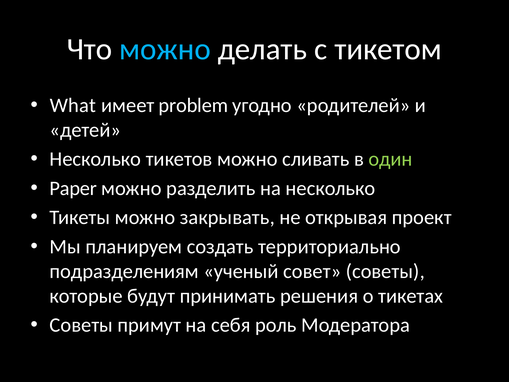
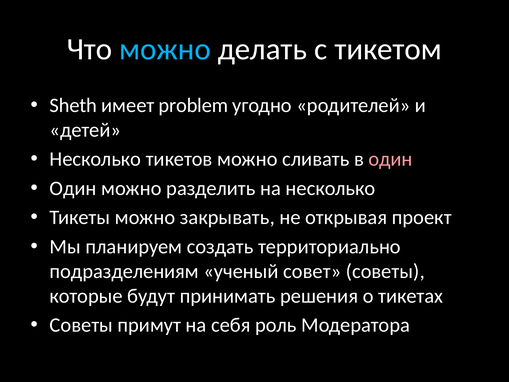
What: What -> Sheth (73, 105)
один colour: light green -> pink (391, 159)
Paper: Paper -> Один (73, 188)
